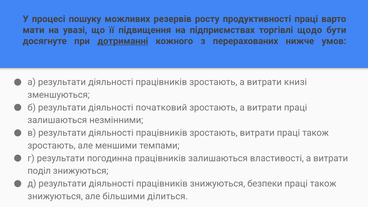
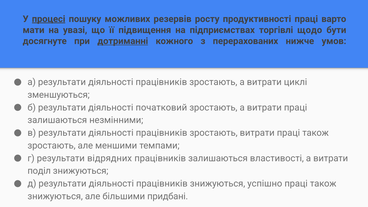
процесі underline: none -> present (49, 19)
книзі: книзі -> циклі (296, 82)
погодинна: погодинна -> відрядних (110, 158)
безпеки: безпеки -> успішно (265, 184)
ділиться: ділиться -> придбані (168, 196)
